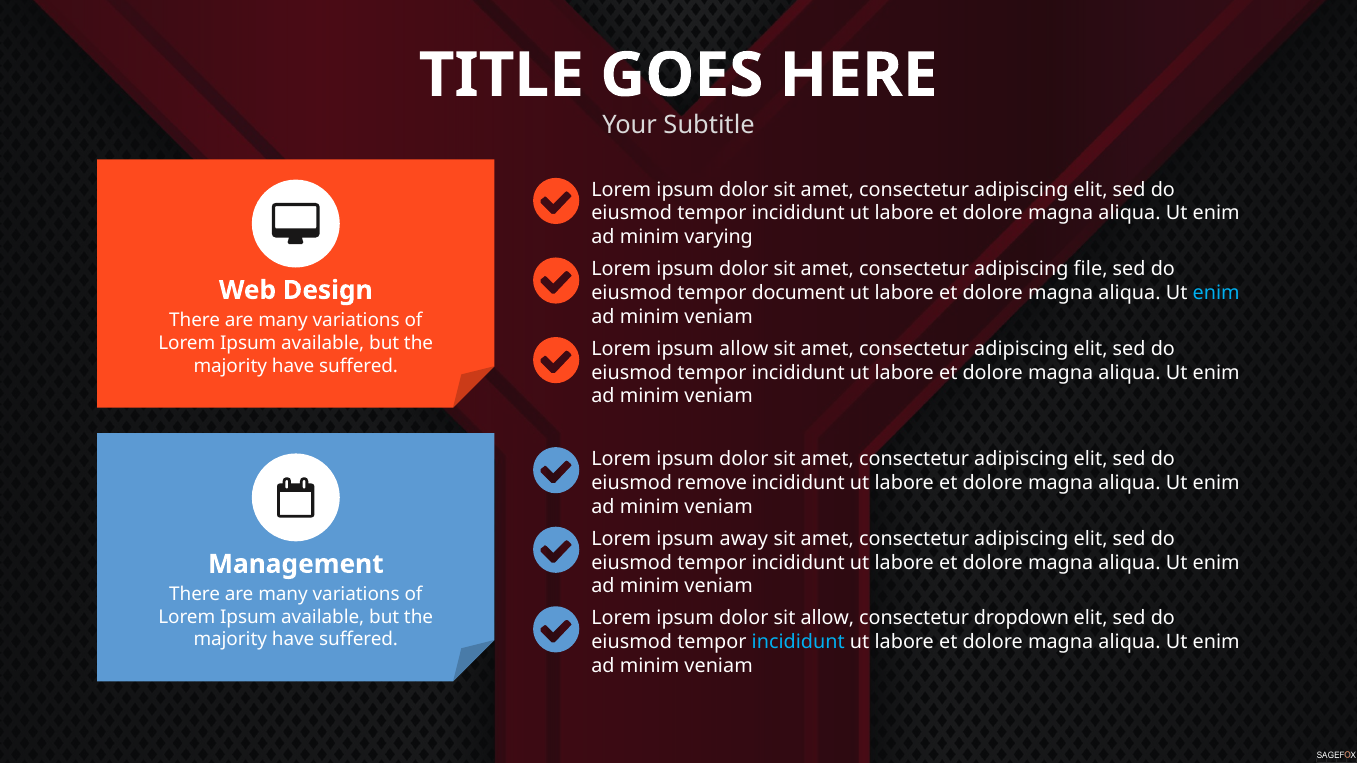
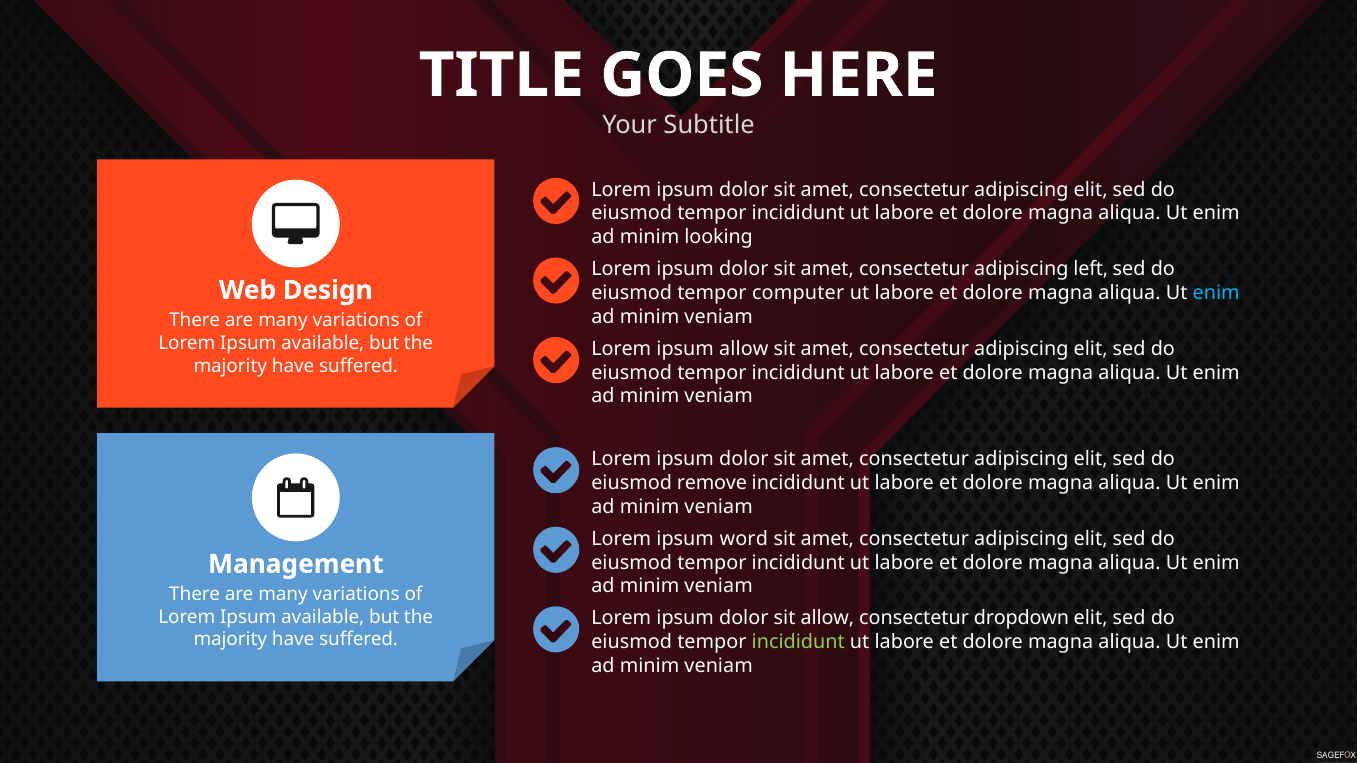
varying: varying -> looking (719, 237)
file: file -> left (1091, 269)
document: document -> computer (798, 293)
away: away -> word (744, 539)
incididunt colour: light blue -> light green (798, 642)
